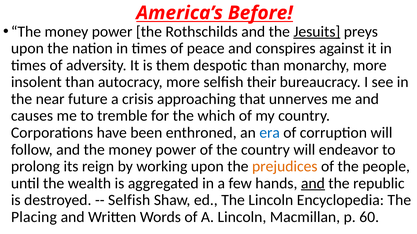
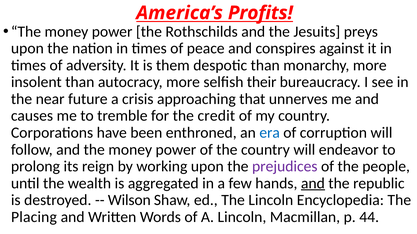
Before: Before -> Profits (260, 13)
Jesuits underline: present -> none (317, 32)
which: which -> credit (216, 116)
prejudices colour: orange -> purple (285, 167)
Selfish: Selfish -> Wilson (129, 201)
60: 60 -> 44 (369, 217)
